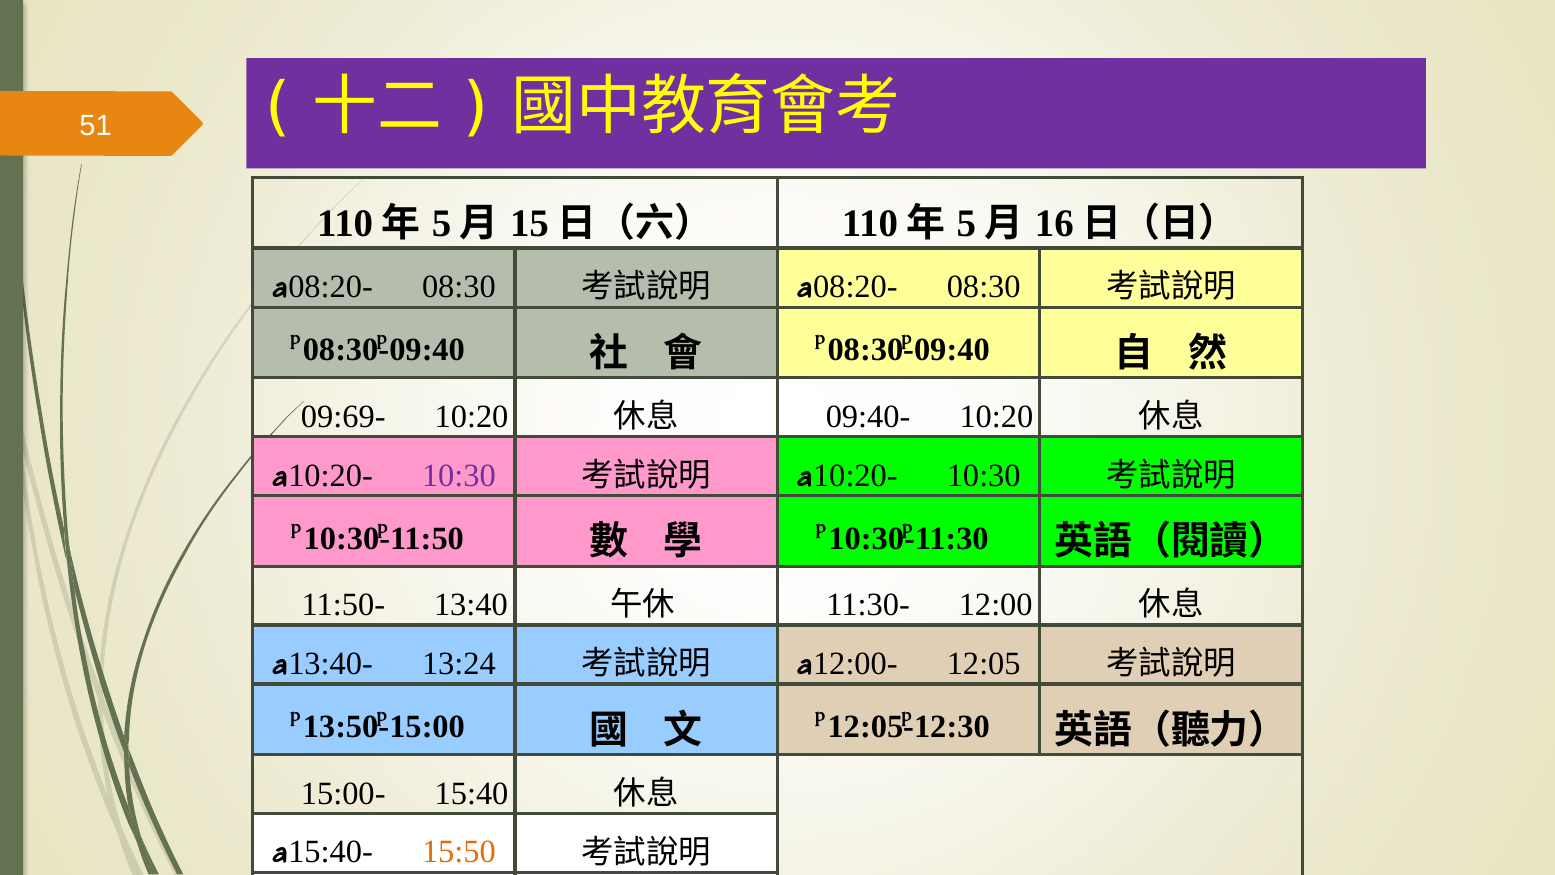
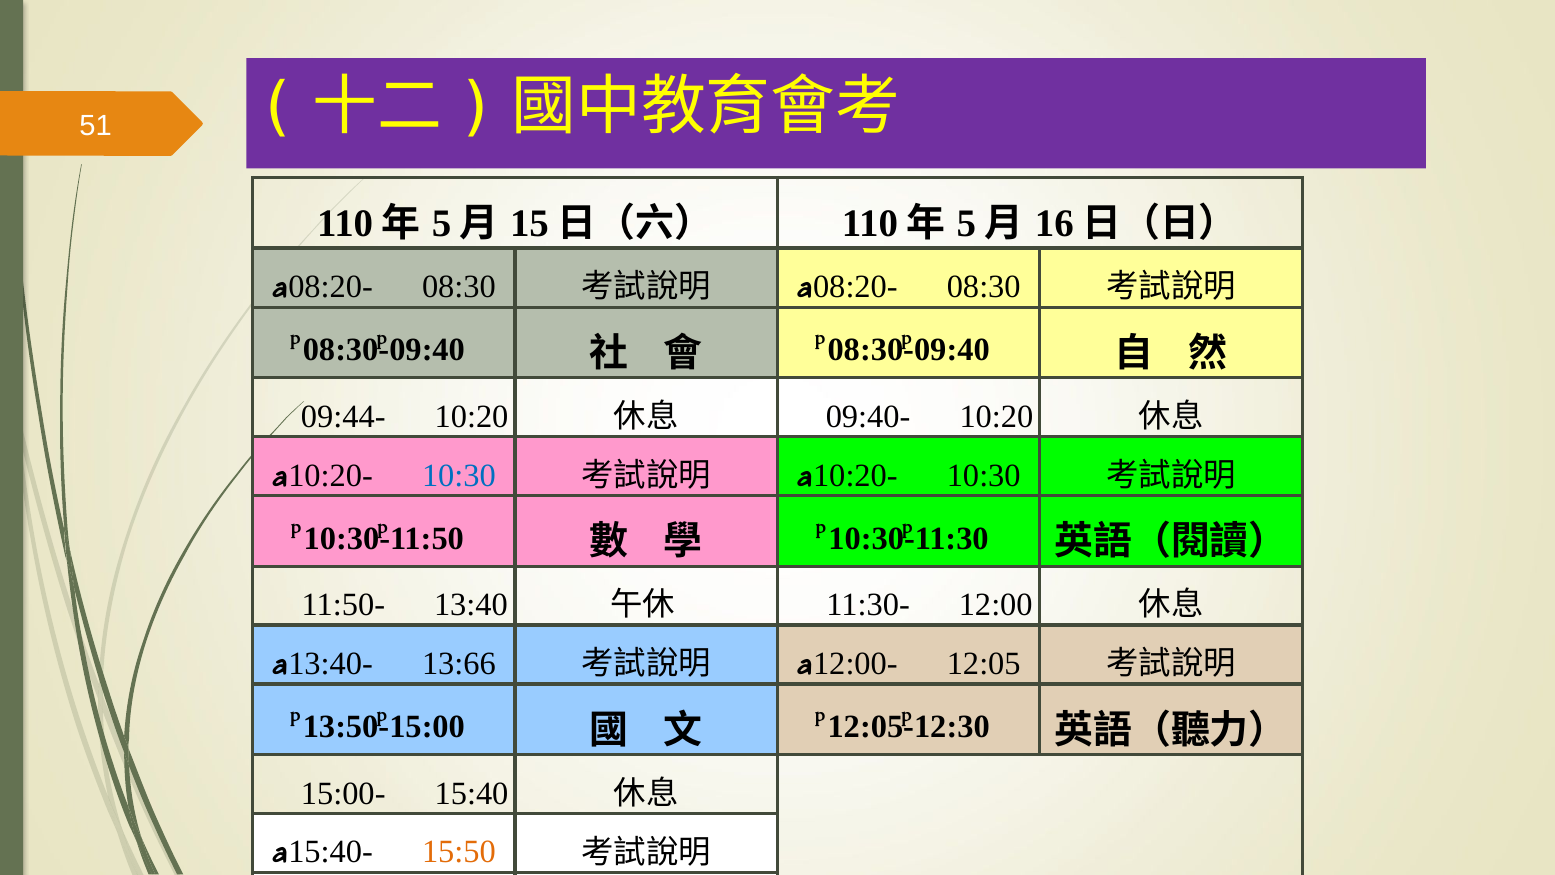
09:69-: 09:69- -> 09:44- (343, 416)
10:30 colour: purple -> blue (459, 475)
13:24: 13:24 -> 13:66 (459, 664)
